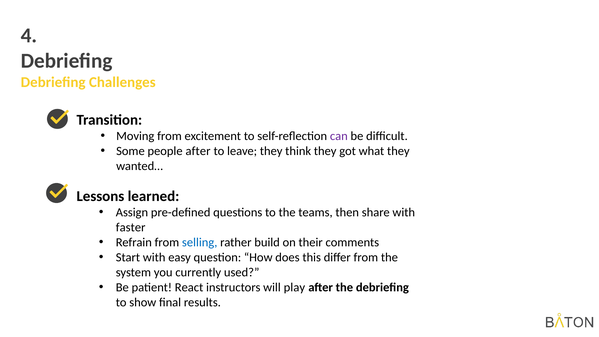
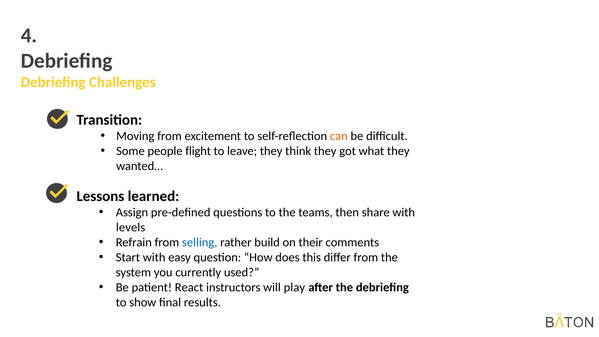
can colour: purple -> orange (339, 136)
people after: after -> flight (198, 151)
faster: faster -> levels (131, 227)
